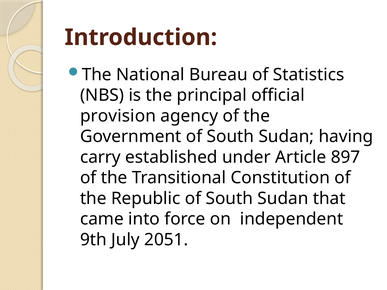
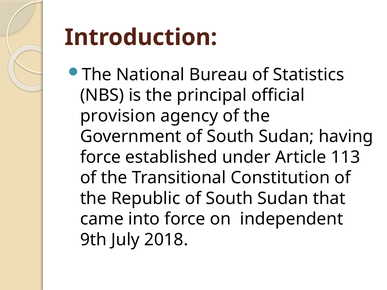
carry: carry -> force (100, 157)
897: 897 -> 113 (346, 157)
2051: 2051 -> 2018 (166, 240)
